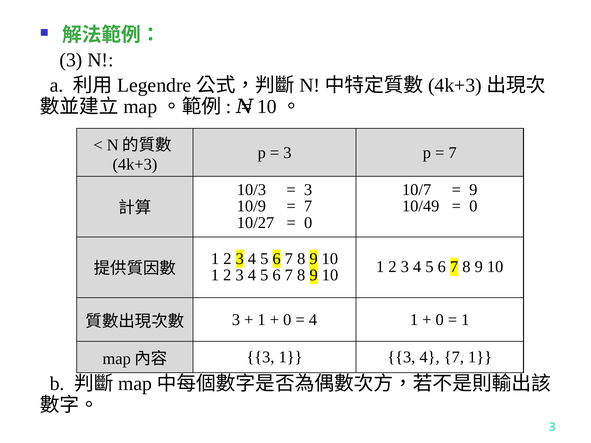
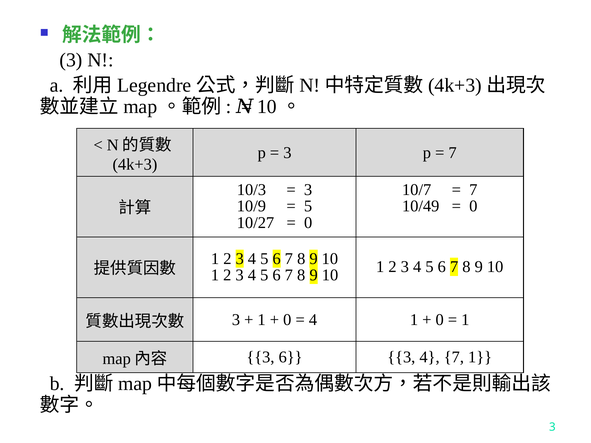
9: 9 -> 7 (473, 190)
7: 7 -> 5 (308, 206)
3 1: 1 -> 6 (291, 357)
